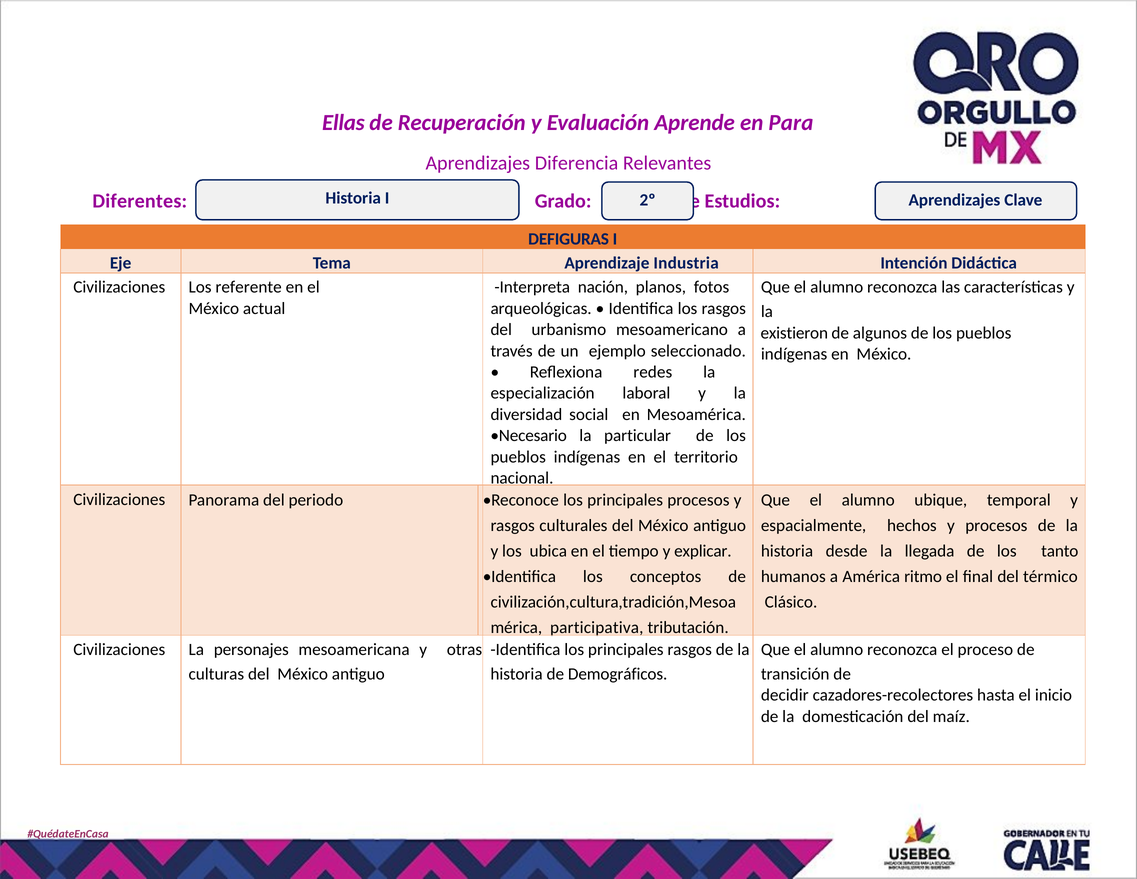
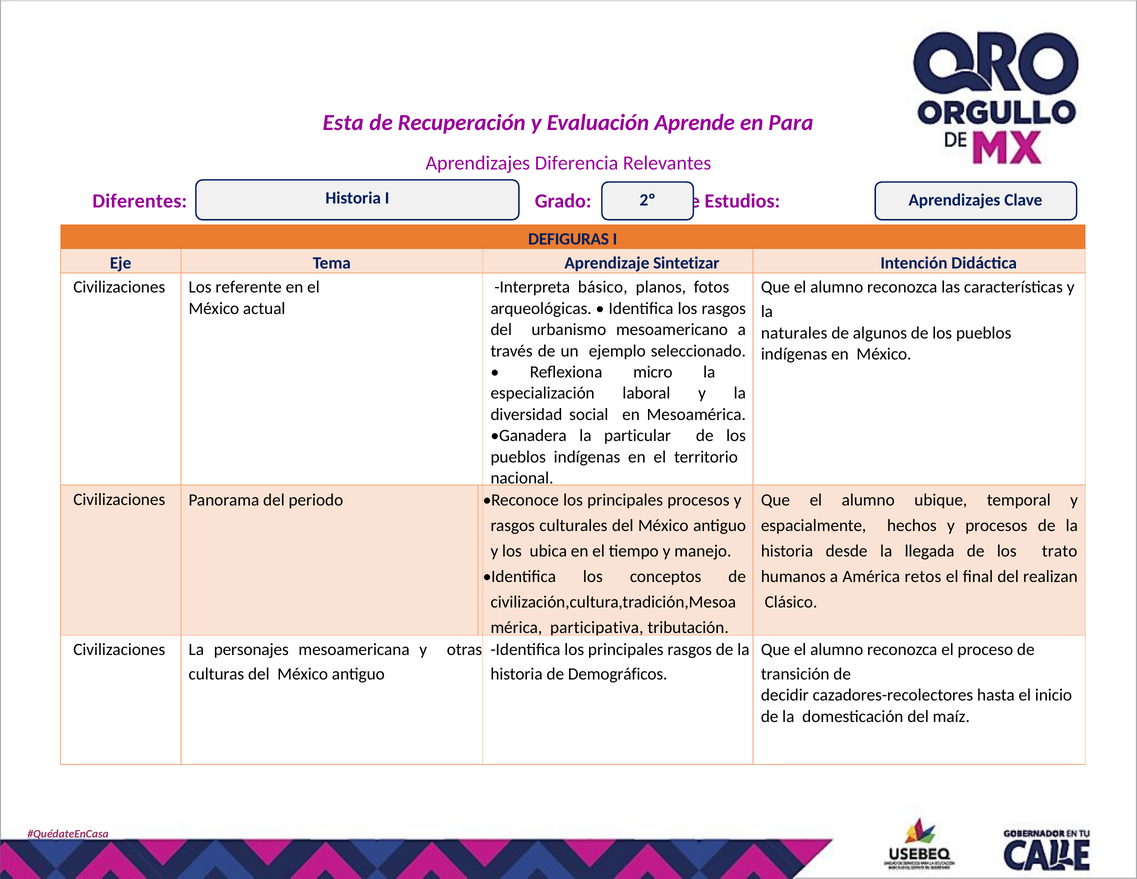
Ellas: Ellas -> Esta (343, 123)
Industria: Industria -> Sintetizar (686, 263)
nación: nación -> básico (603, 287)
existieron: existieron -> naturales (794, 333)
redes: redes -> micro (653, 372)
Necesario: Necesario -> Ganadera (529, 435)
explicar: explicar -> manejo (703, 551)
tanto: tanto -> trato (1060, 551)
ritmo: ritmo -> retos (923, 576)
térmico: térmico -> realizan (1050, 576)
